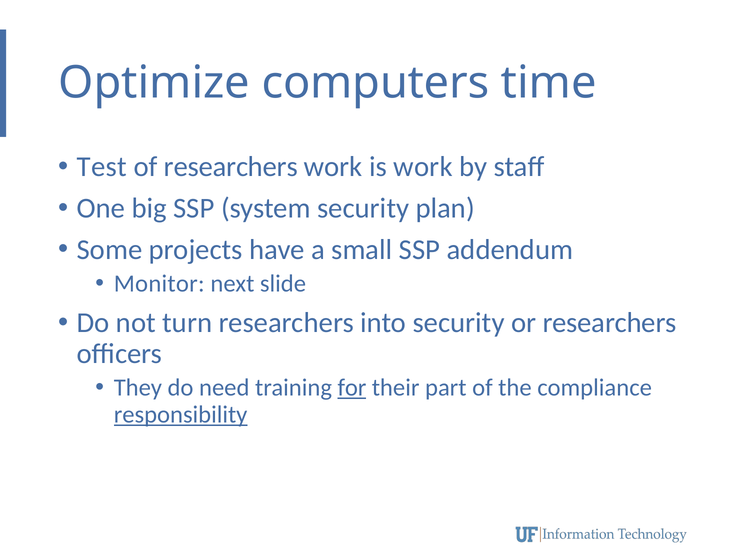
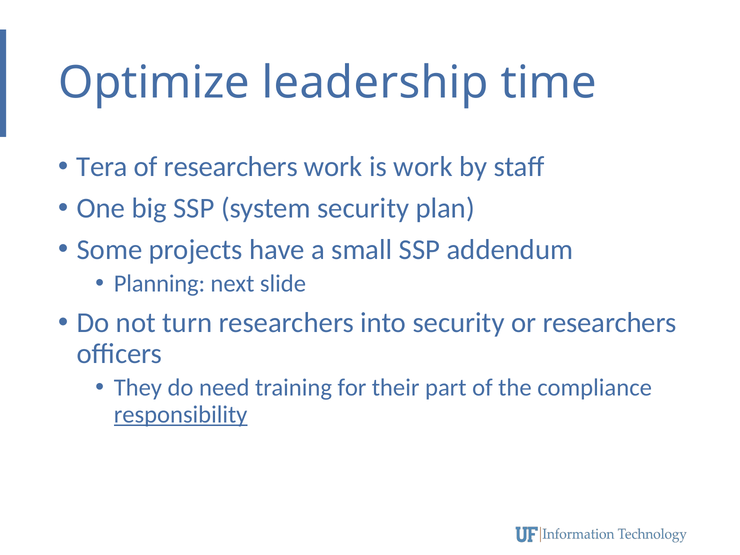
computers: computers -> leadership (375, 83)
Test: Test -> Tera (102, 167)
Monitor: Monitor -> Planning (159, 284)
for underline: present -> none (352, 388)
